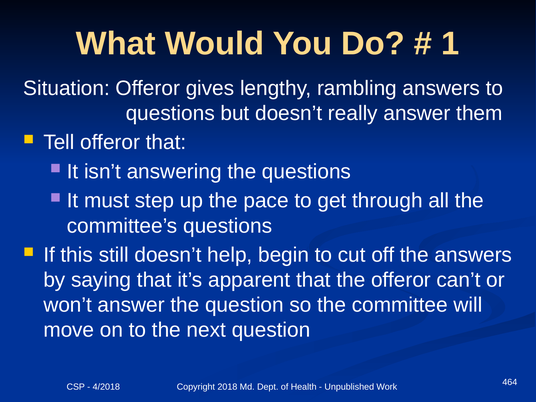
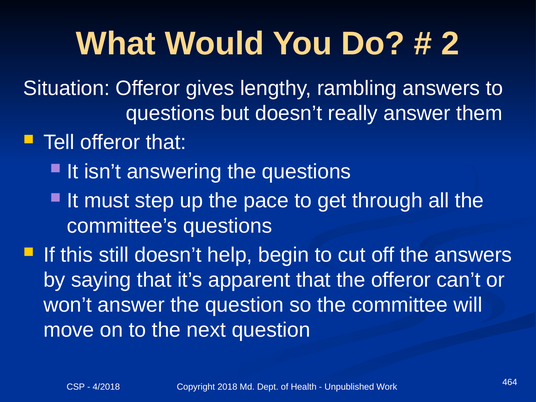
1: 1 -> 2 (450, 44)
